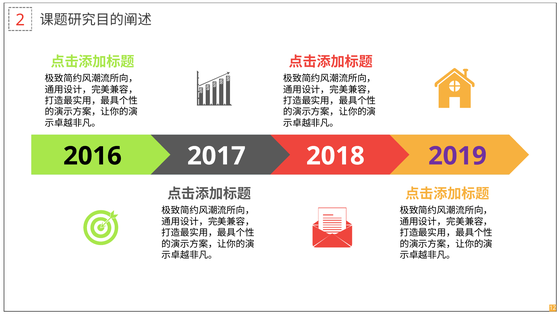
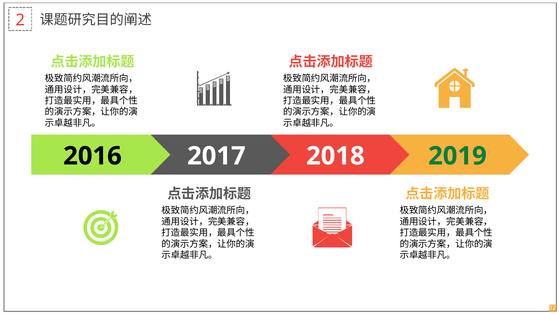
2019 colour: purple -> green (457, 156)
